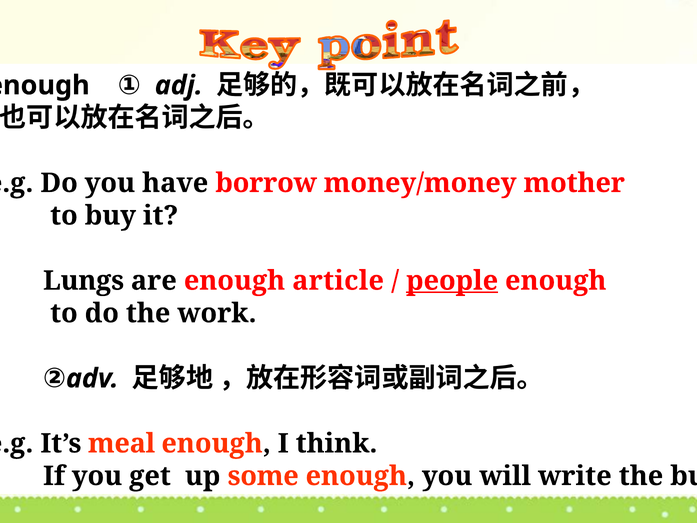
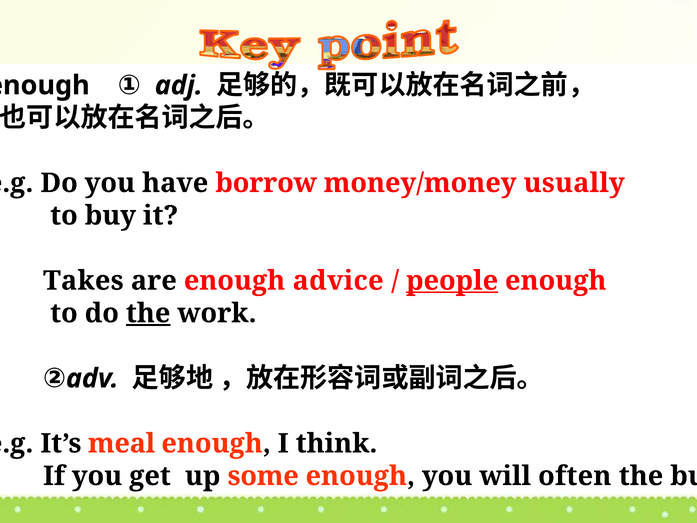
mother: mother -> usually (574, 183)
Lungs: Lungs -> Takes (83, 281)
article: article -> advice (338, 281)
the underline: none -> present (148, 313)
write: write -> often (575, 476)
